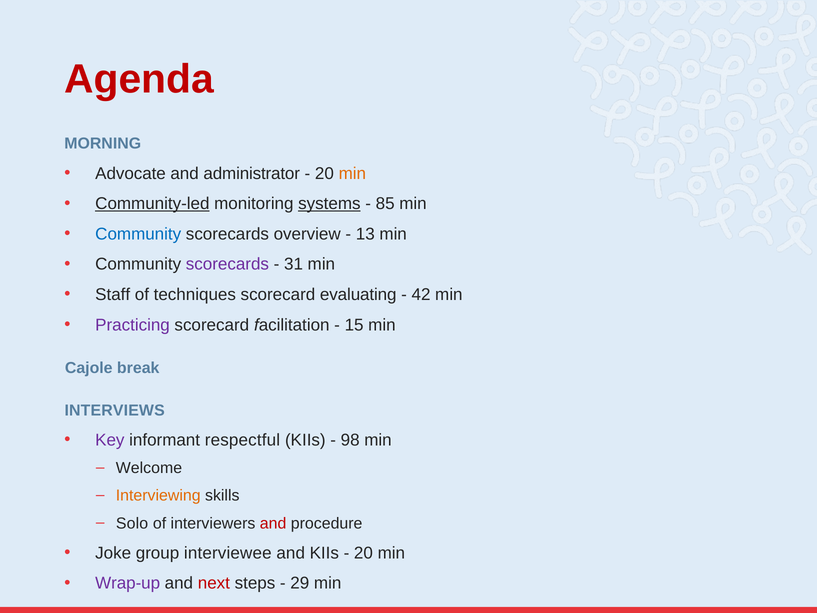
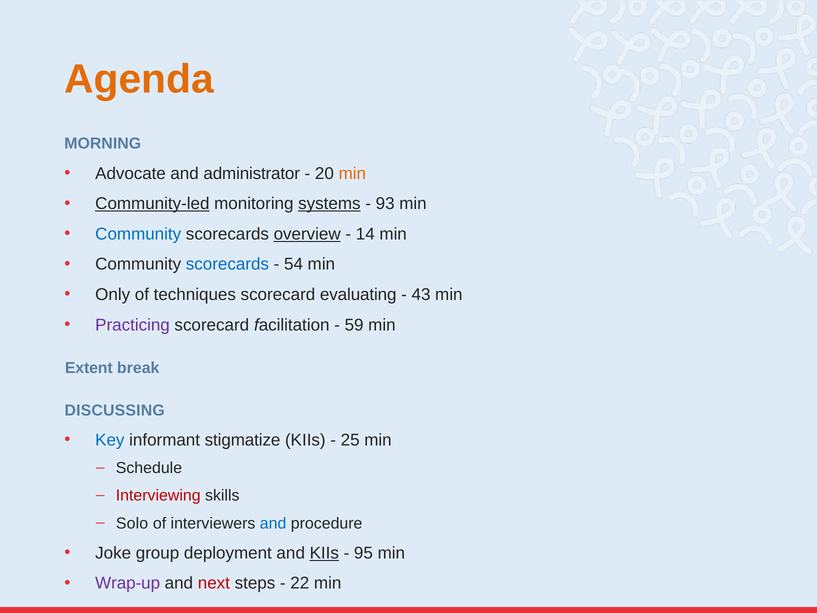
Agenda colour: red -> orange (139, 79)
85: 85 -> 93 (385, 204)
overview underline: none -> present (307, 234)
13: 13 -> 14 (365, 234)
scorecards colour: purple -> blue (227, 264)
31: 31 -> 54 (294, 264)
Staff: Staff -> Only (113, 295)
42: 42 -> 43 (421, 295)
15: 15 -> 59 (354, 325)
Cajole: Cajole -> Extent (89, 368)
INTERVIEWS: INTERVIEWS -> DISCUSSING (115, 410)
Key colour: purple -> blue (110, 440)
respectful: respectful -> stigmatize (243, 440)
98: 98 -> 25 (350, 440)
Welcome: Welcome -> Schedule (149, 468)
Interviewing colour: orange -> red (158, 496)
and colour: red -> blue (273, 523)
interviewee: interviewee -> deployment (228, 553)
KIIs underline: none -> present (324, 553)
20: 20 -> 95 (363, 553)
29: 29 -> 22 (300, 583)
